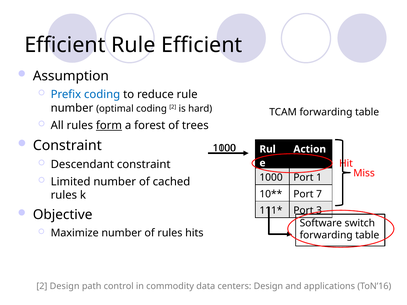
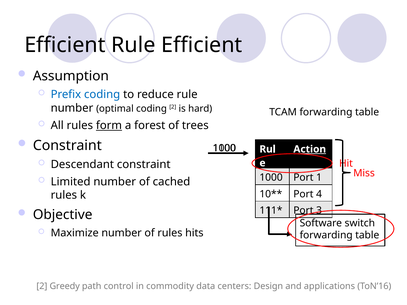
Action underline: none -> present (310, 149)
7: 7 -> 4 (319, 194)
2 Design: Design -> Greedy (65, 286)
